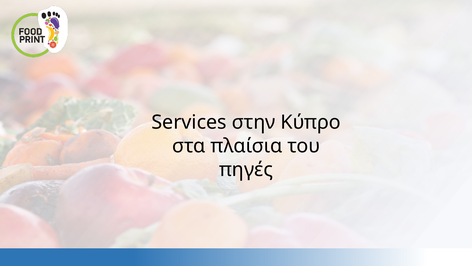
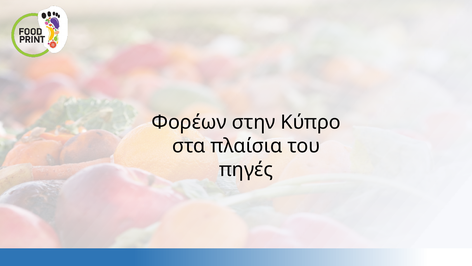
Services: Services -> Φορέων (189, 122)
